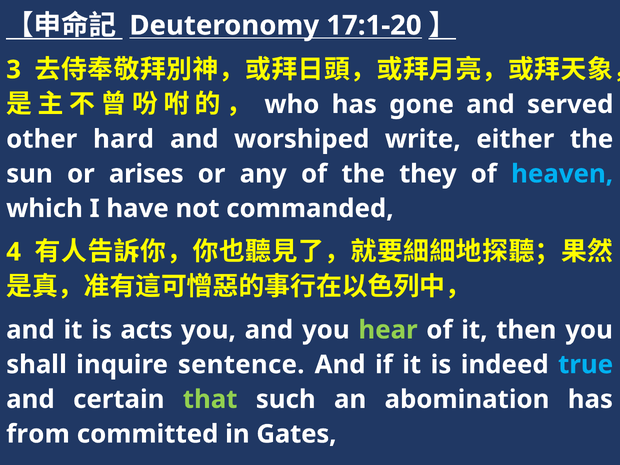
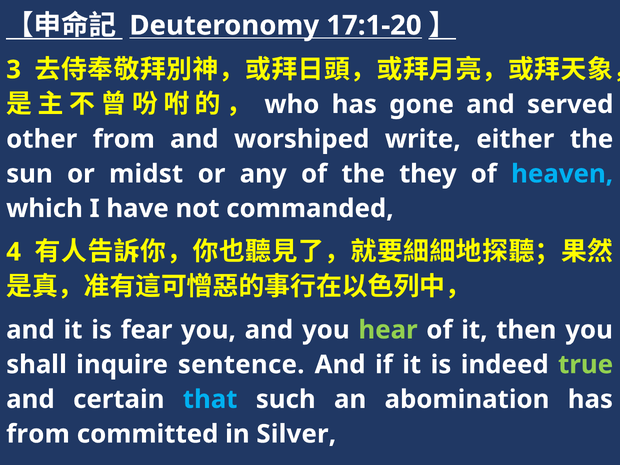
other hard: hard -> from (124, 139)
arises: arises -> midst (146, 174)
acts: acts -> fear (147, 330)
true colour: light blue -> light green (586, 365)
that colour: light green -> light blue (210, 399)
Gates: Gates -> Silver (296, 434)
